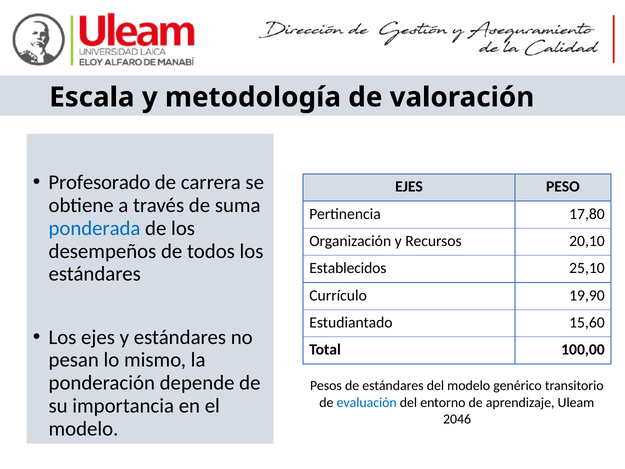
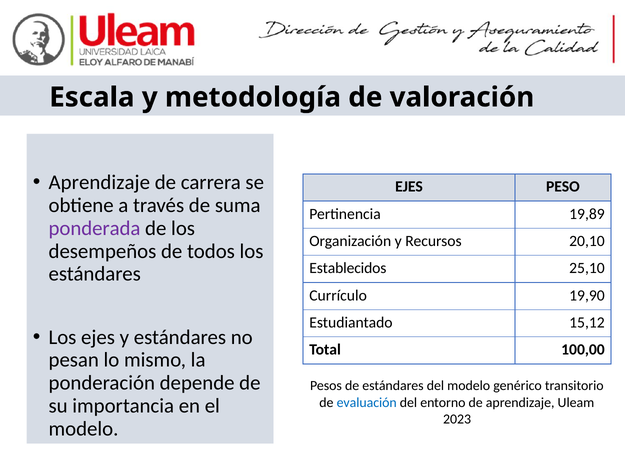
Profesorado: Profesorado -> Aprendizaje (99, 182)
17,80: 17,80 -> 19,89 (587, 214)
ponderada colour: blue -> purple (95, 228)
15,60: 15,60 -> 15,12 (587, 322)
2046: 2046 -> 2023 (457, 419)
